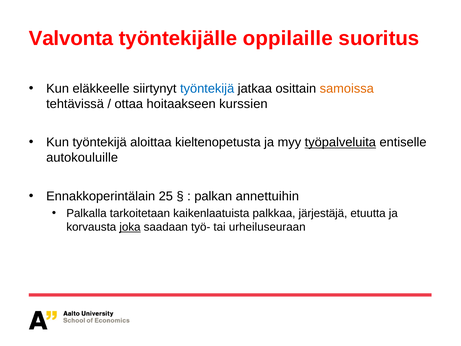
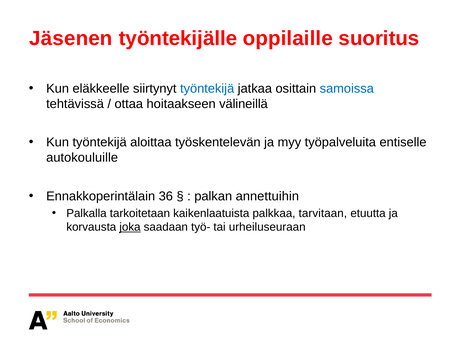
Valvonta: Valvonta -> Jäsenen (71, 38)
samoissa colour: orange -> blue (347, 88)
kurssien: kurssien -> välineillä (243, 104)
kieltenopetusta: kieltenopetusta -> työskentelevän (218, 142)
työpalveluita underline: present -> none (340, 142)
25: 25 -> 36 (166, 196)
järjestäjä: järjestäjä -> tarvitaan (323, 213)
